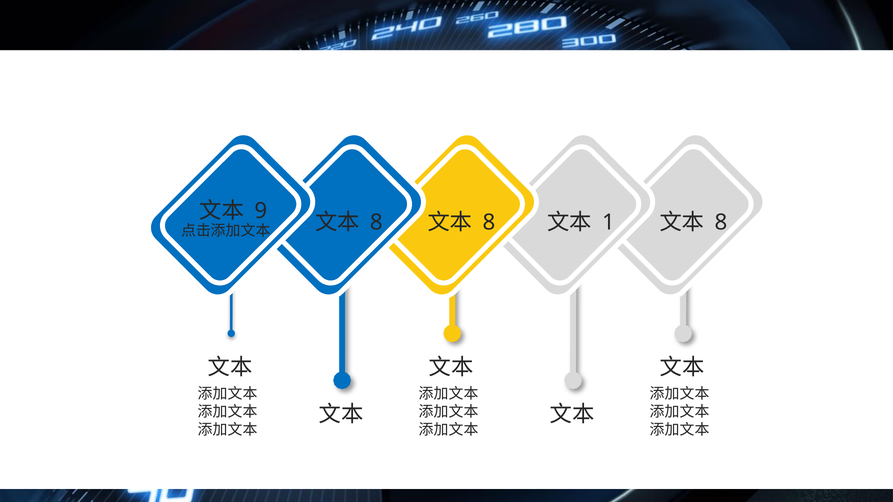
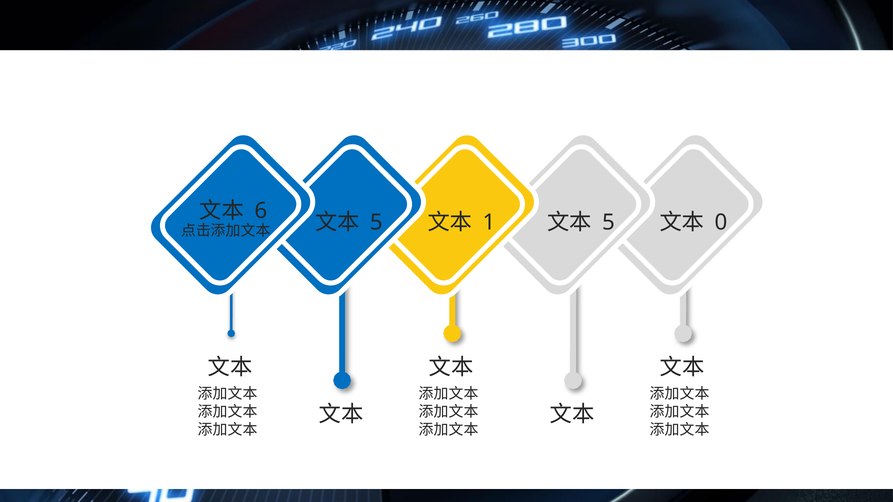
9: 9 -> 6 (261, 211)
8: 8 -> 5 (376, 222)
8: 8 -> 1 (489, 222)
1: 1 -> 5 (608, 222)
8: 8 -> 0 (721, 222)
